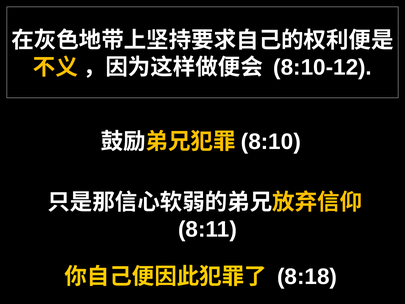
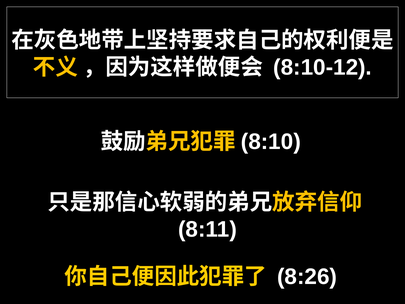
8:18: 8:18 -> 8:26 (307, 277)
